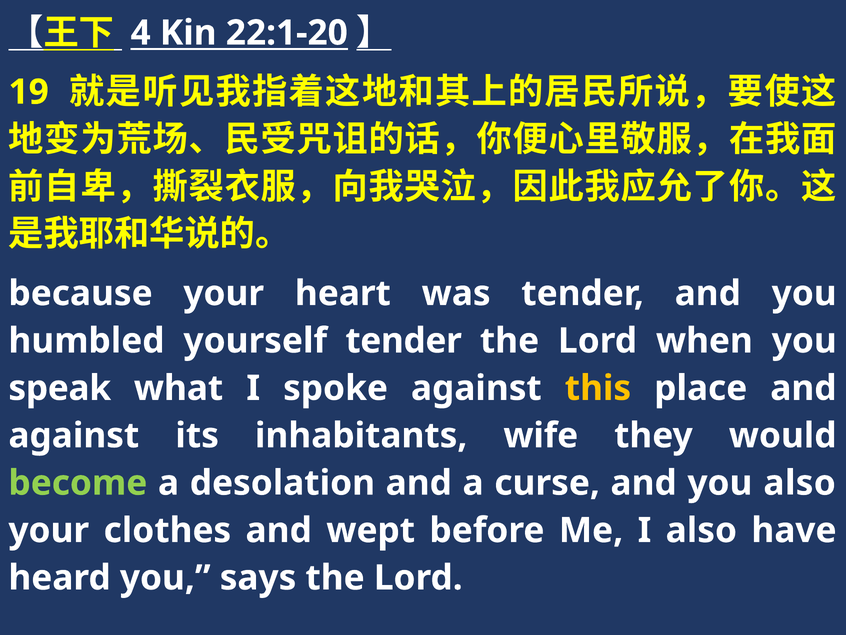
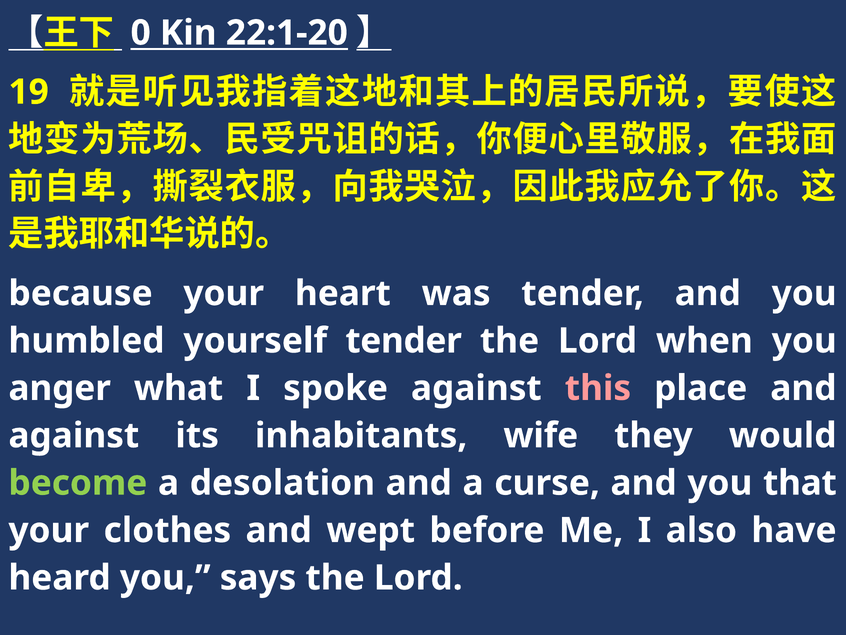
4: 4 -> 0 (141, 33)
speak: speak -> anger (60, 388)
this colour: yellow -> pink (598, 388)
you also: also -> that (800, 483)
